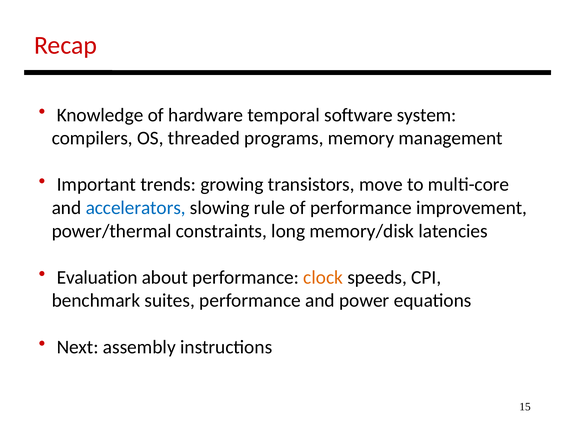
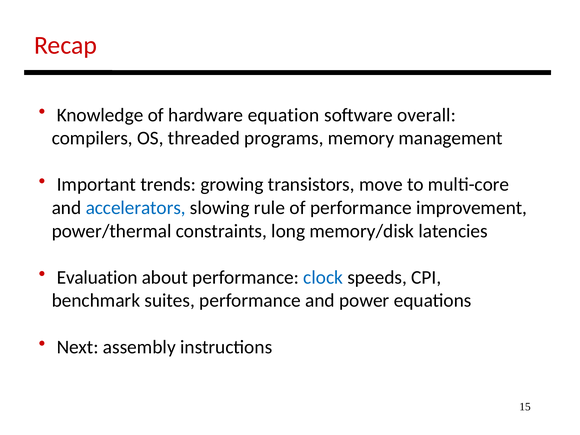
temporal: temporal -> equation (284, 115)
system: system -> overall (426, 115)
clock colour: orange -> blue (323, 277)
